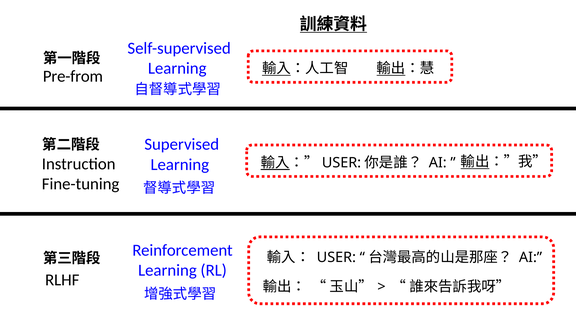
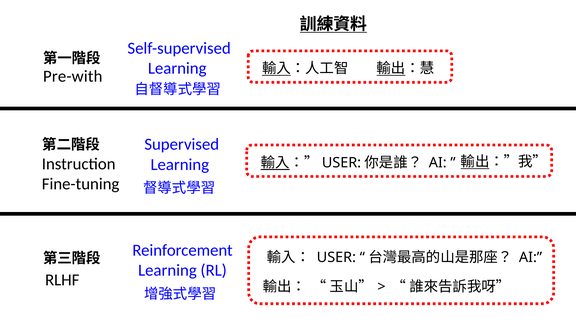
Pre-from: Pre-from -> Pre-with (73, 76)
